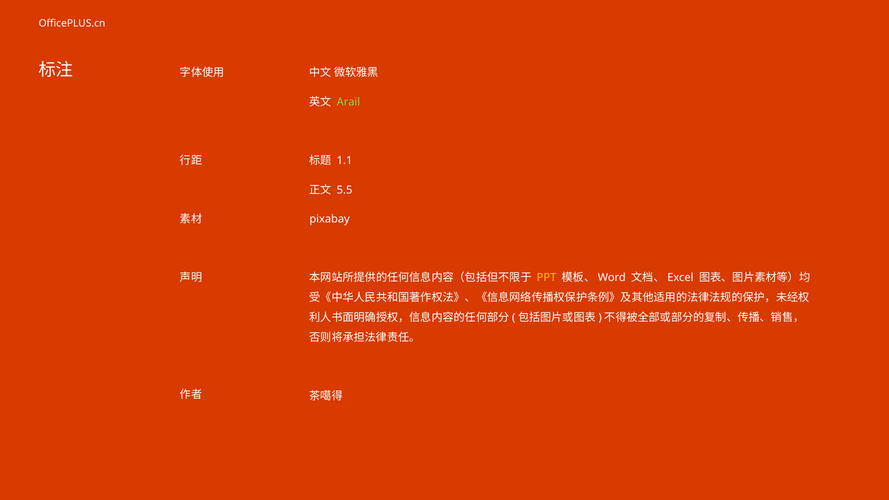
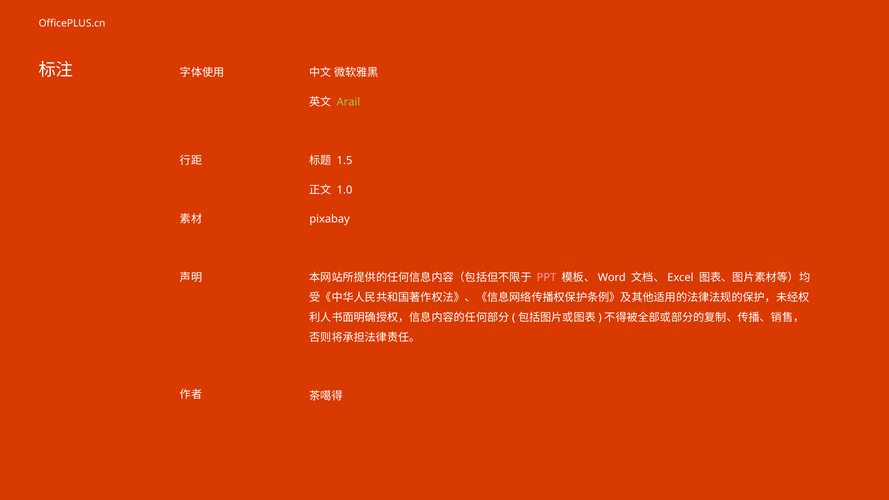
1.1: 1.1 -> 1.5 (345, 161)
5.5: 5.5 -> 1.0 (345, 190)
PPT colour: yellow -> pink (547, 278)
